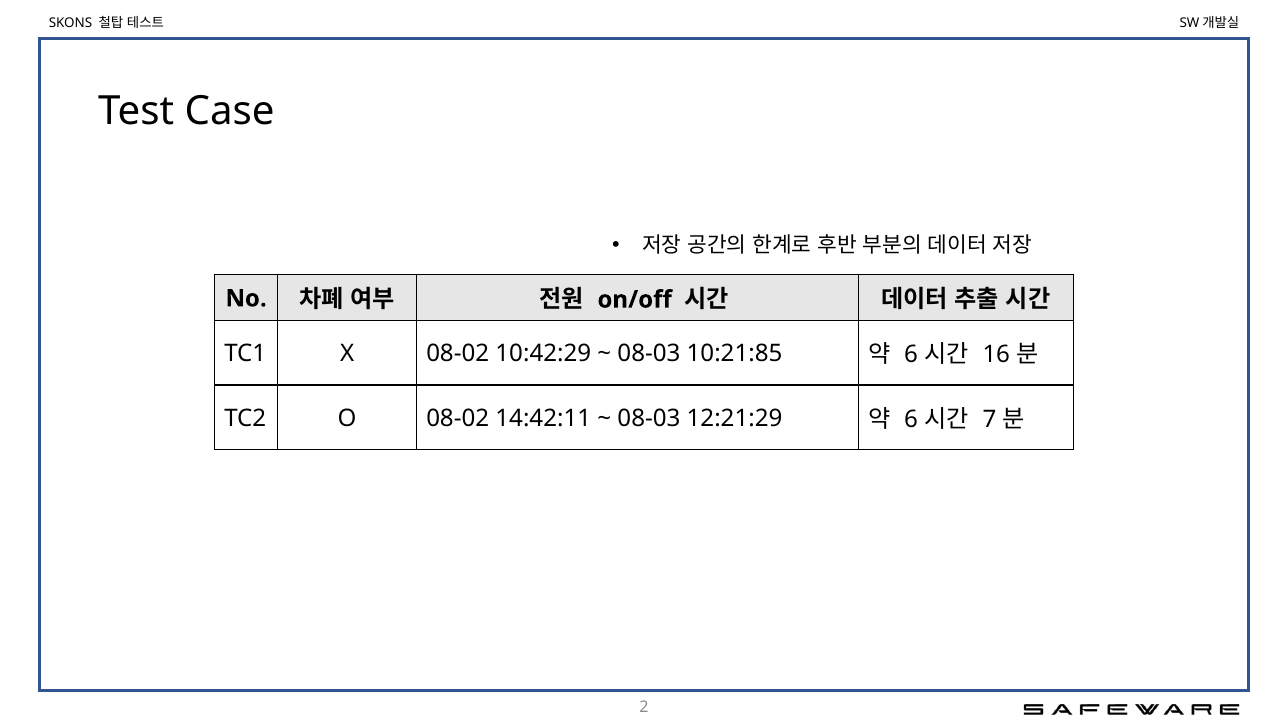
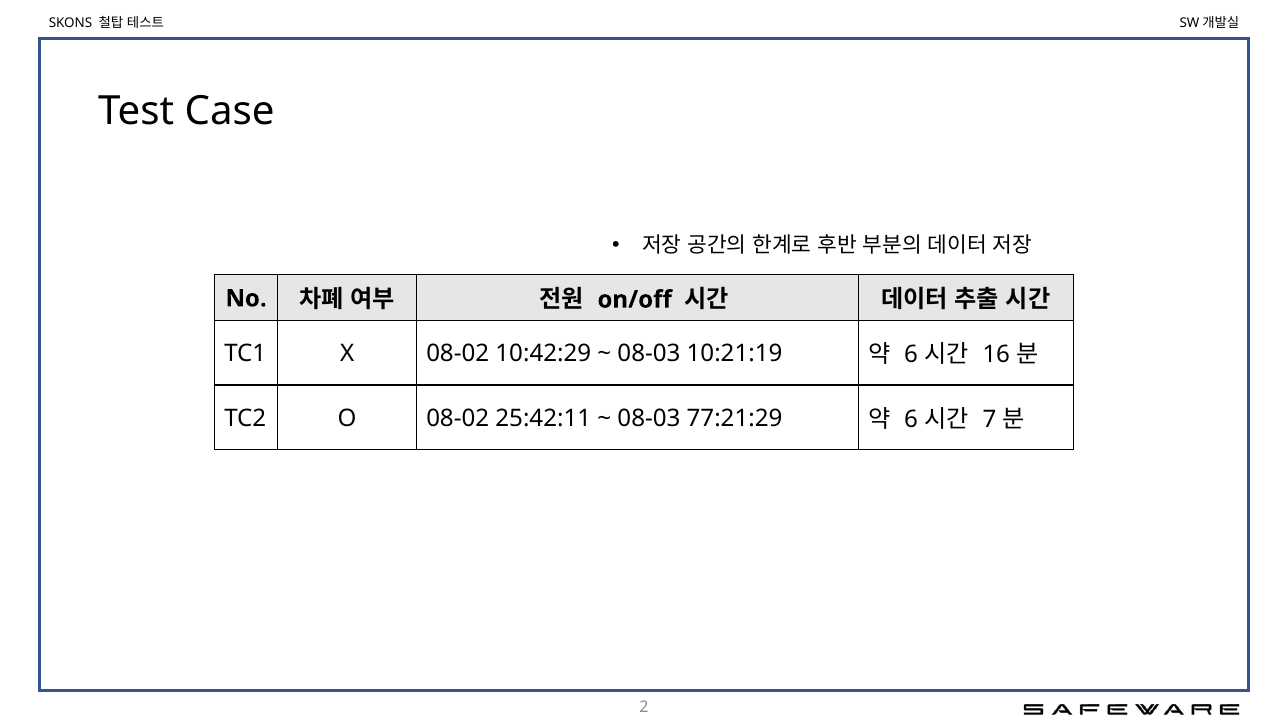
10:21:85: 10:21:85 -> 10:21:19 (735, 354)
14:42:11: 14:42:11 -> 25:42:11 (543, 419)
12:21:29: 12:21:29 -> 77:21:29 (735, 419)
